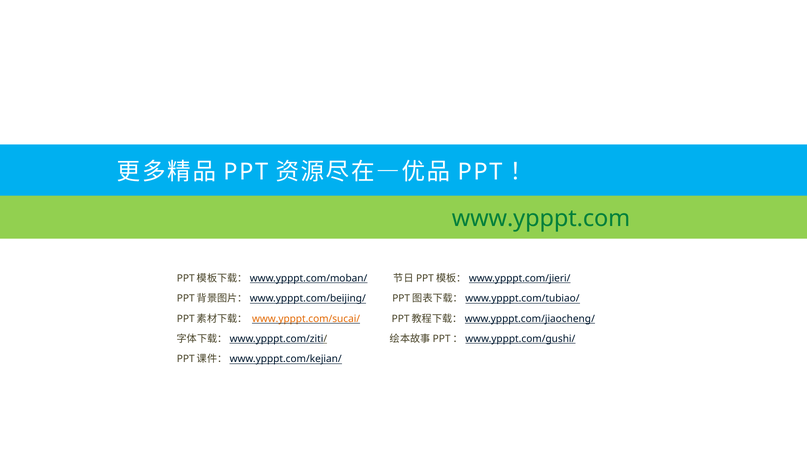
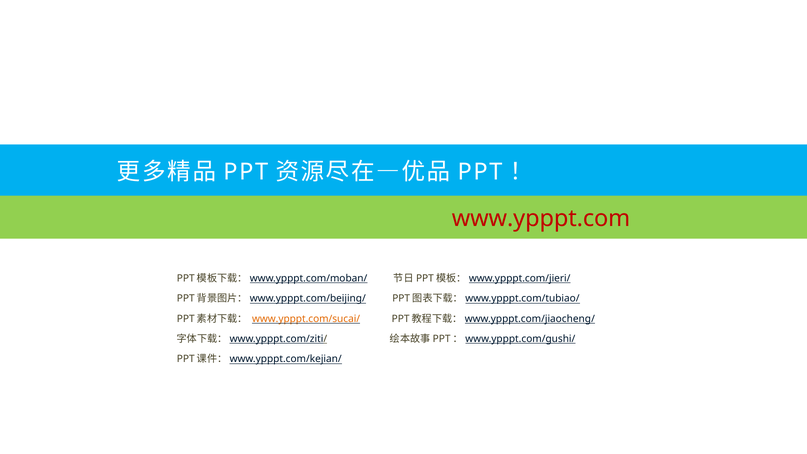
www.ypppt.com colour: green -> red (541, 219)
